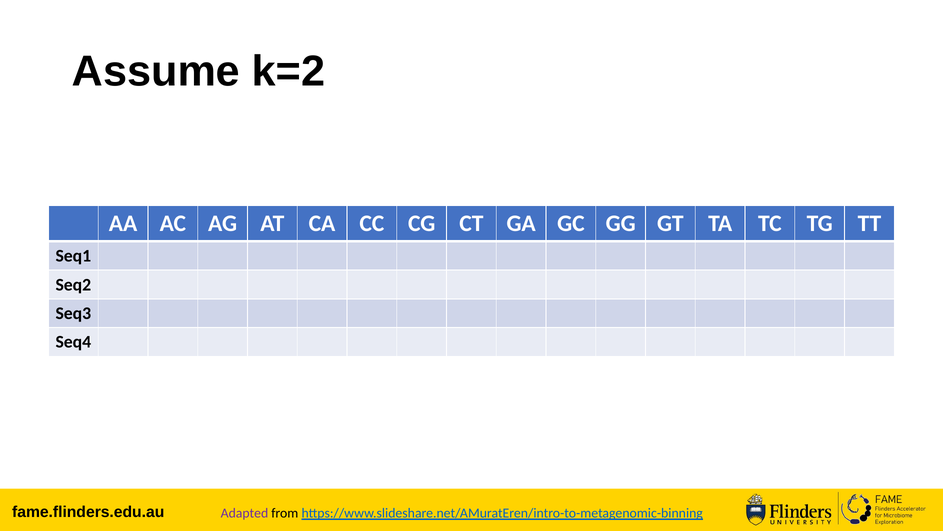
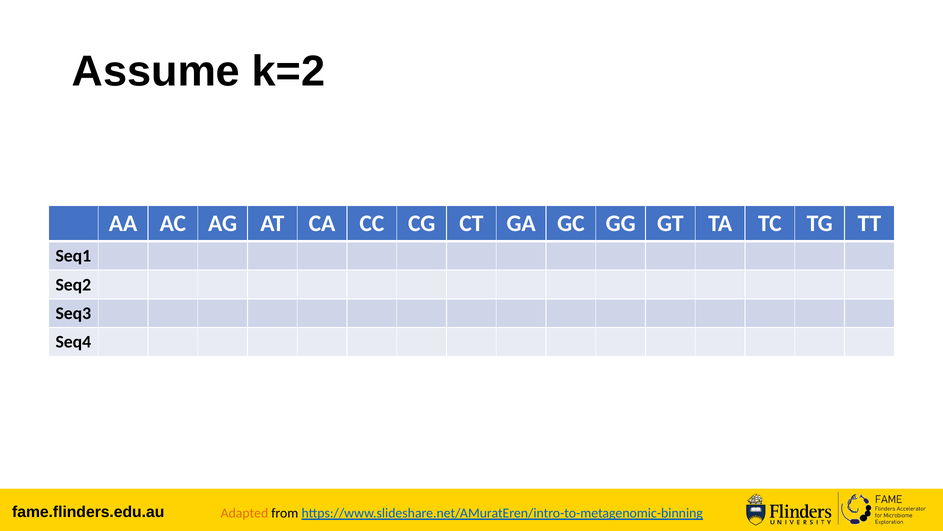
Adapted colour: purple -> orange (244, 513)
